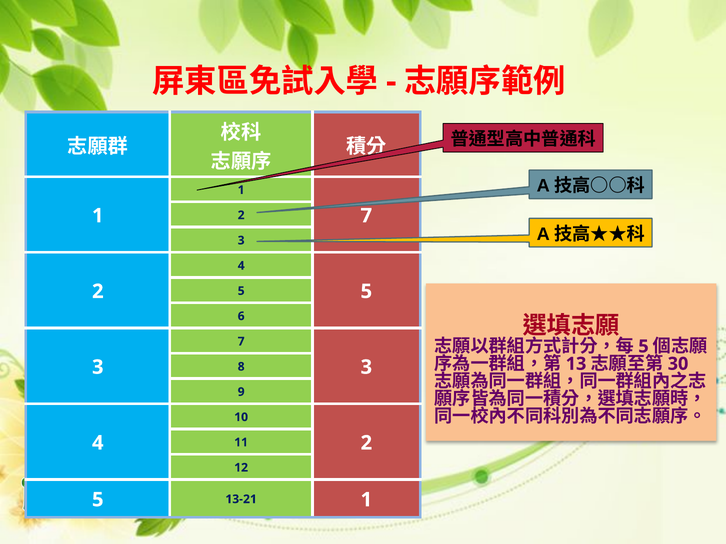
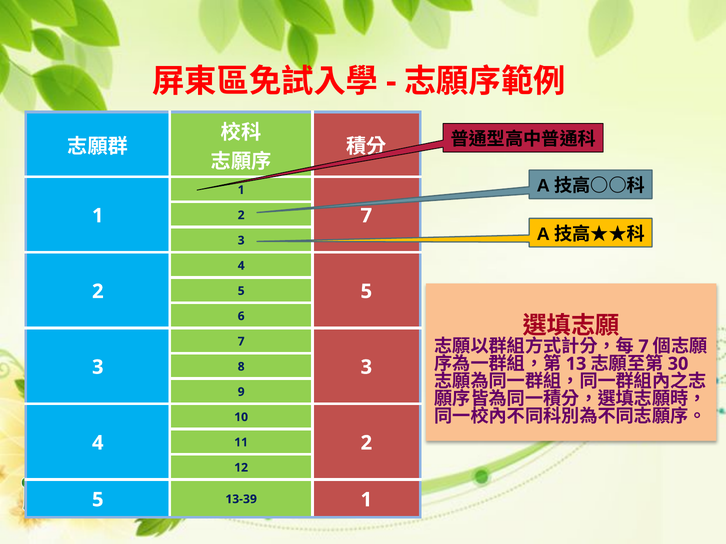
5: 5 -> 7 (643, 347)
13-21: 13-21 -> 13-39 (241, 500)
